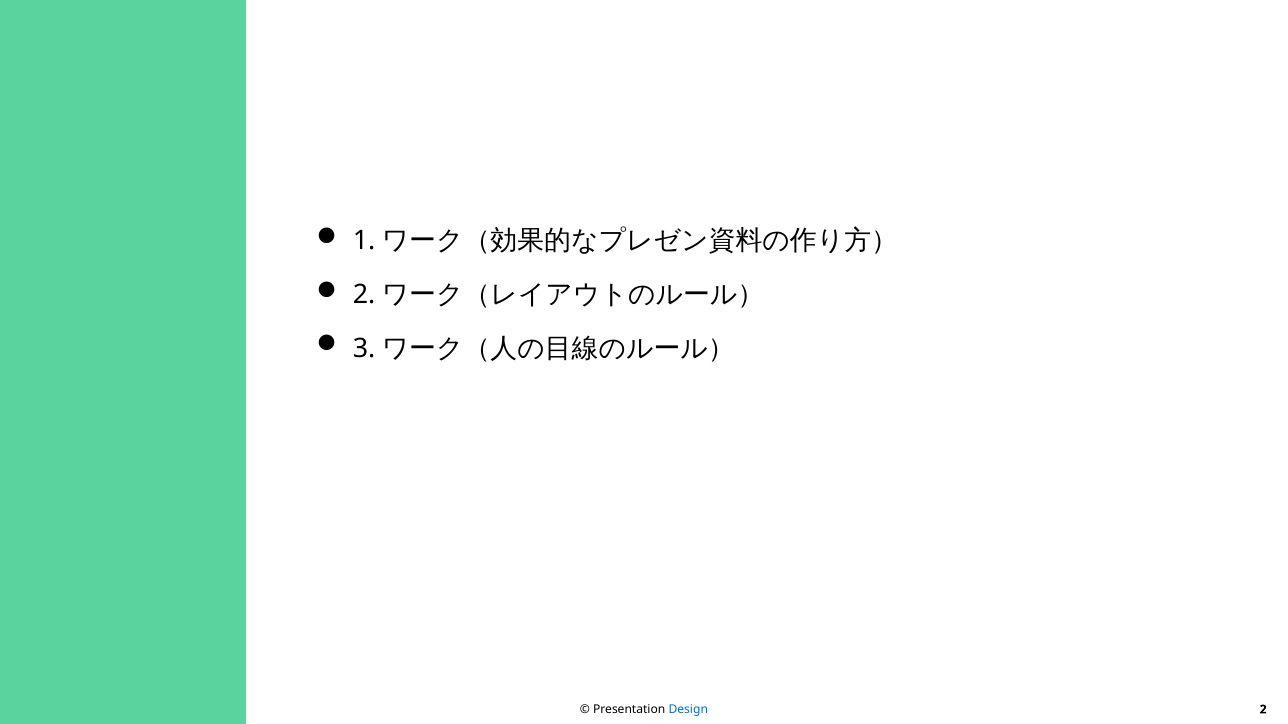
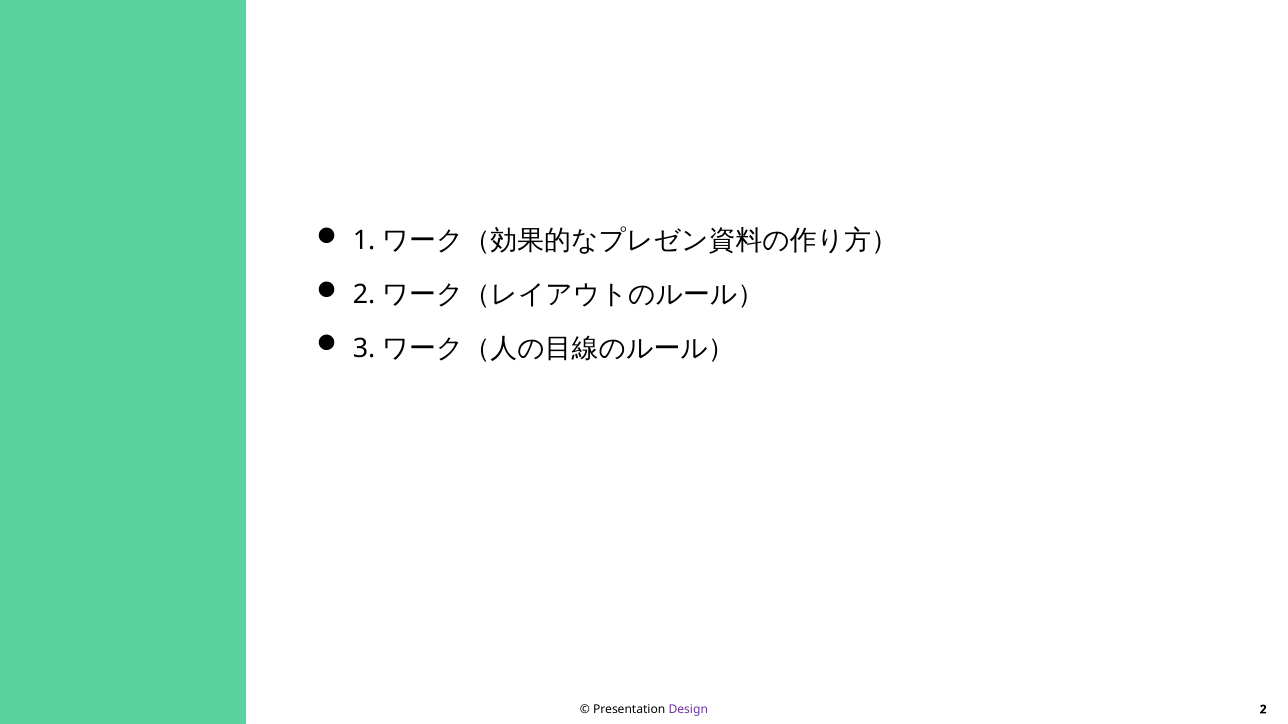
Design colour: blue -> purple (688, 710)
